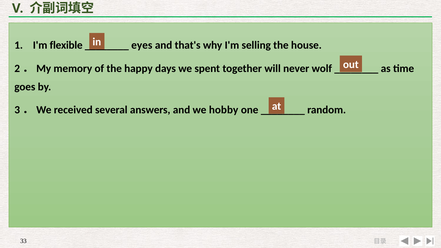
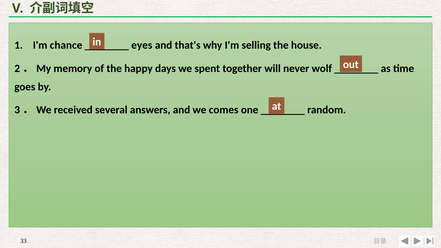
flexible: flexible -> chance (66, 45)
hobby: hobby -> comes (224, 110)
